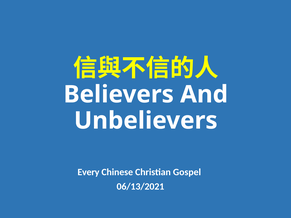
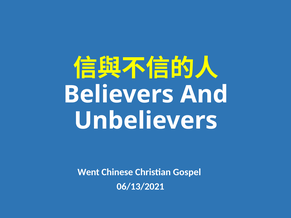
Every: Every -> Went (88, 172)
